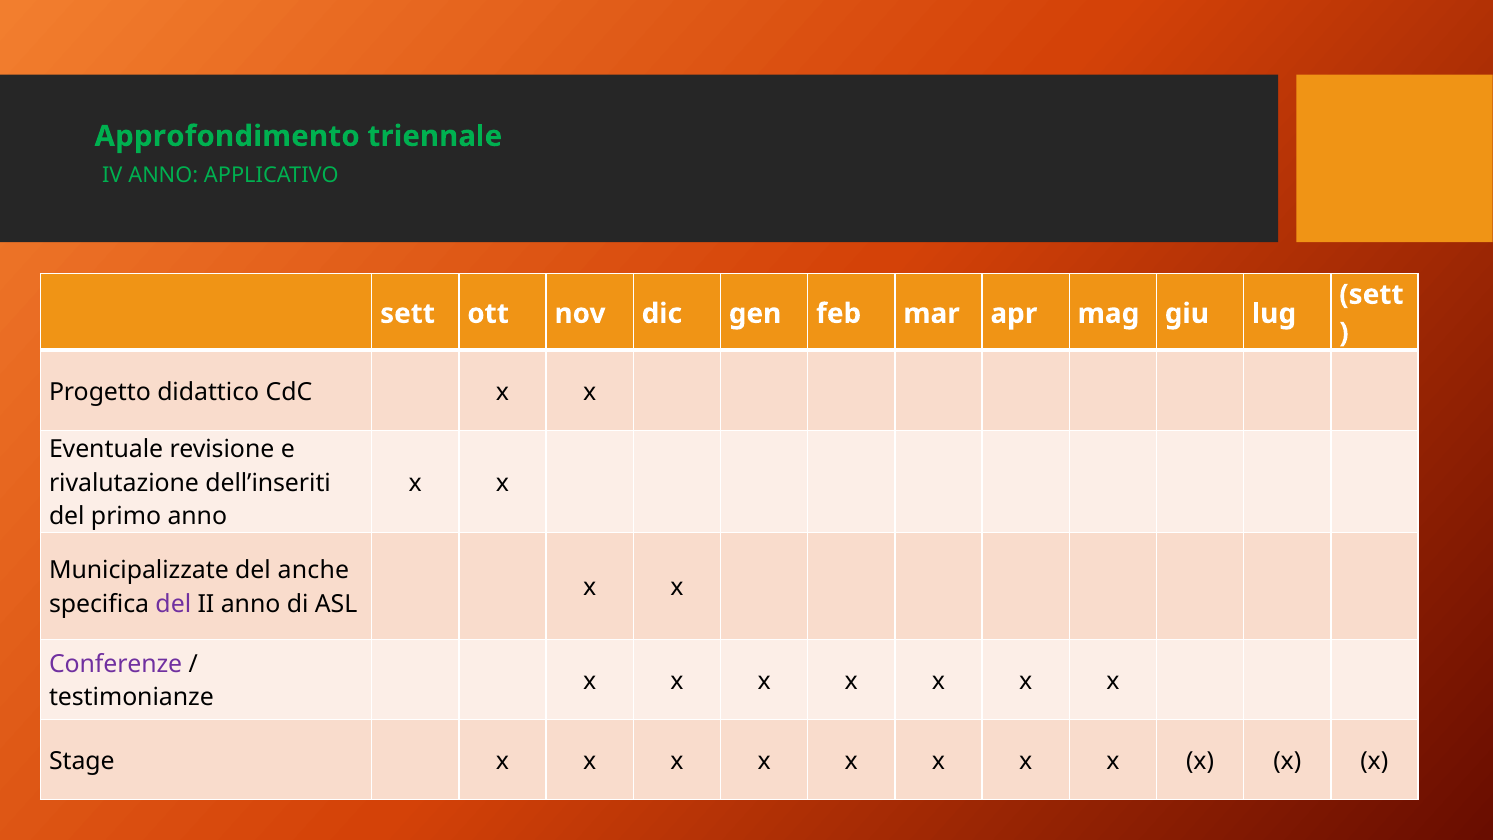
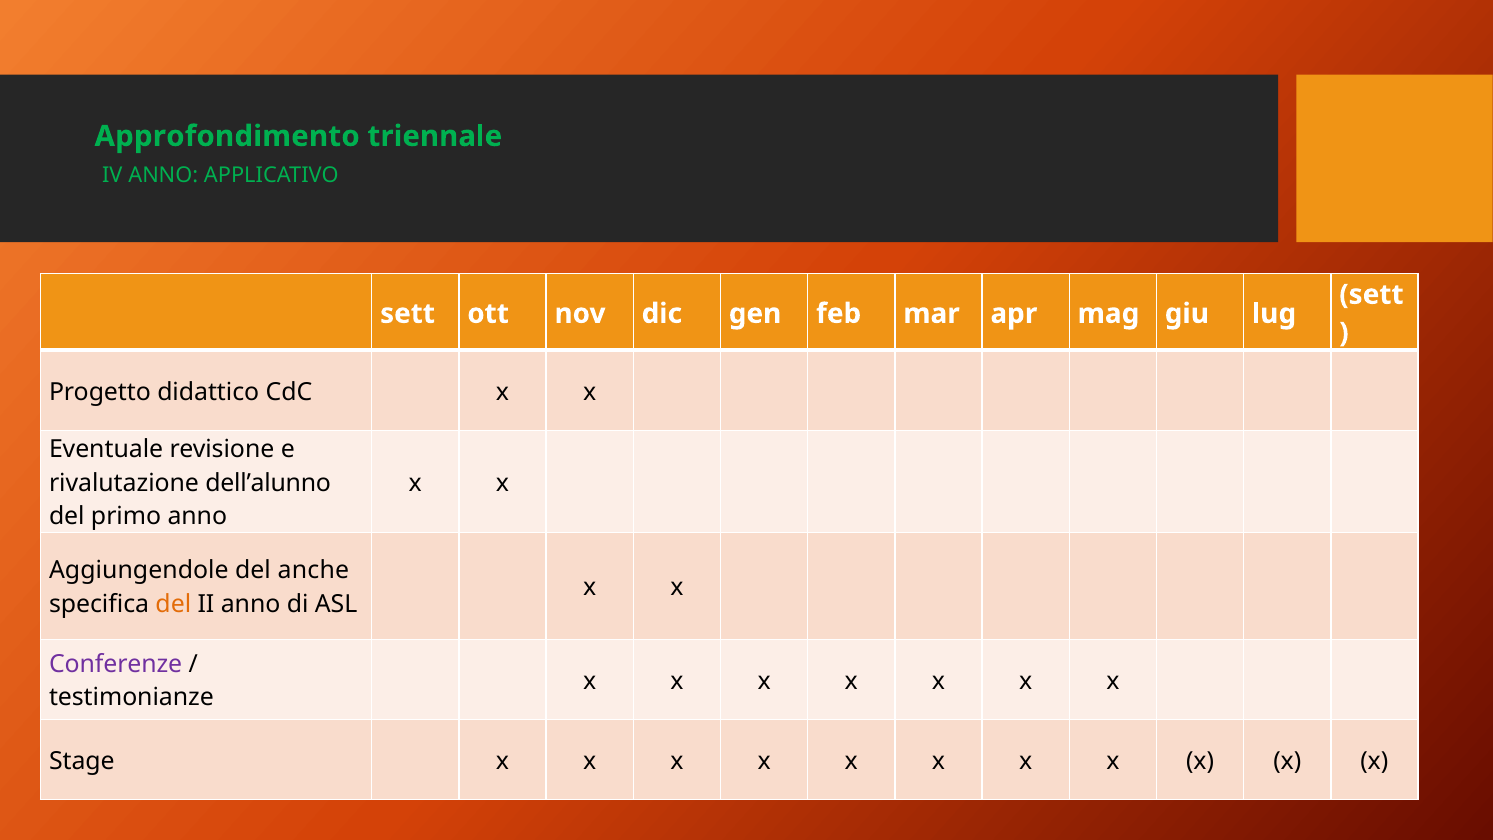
dell’inseriti: dell’inseriti -> dell’alunno (268, 483)
Municipalizzate: Municipalizzate -> Aggiungendole (139, 570)
del colour: purple -> orange (173, 604)
